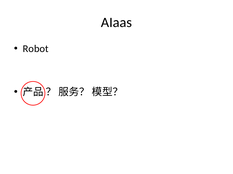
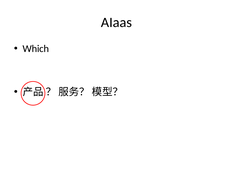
Robot: Robot -> Which (36, 49)
